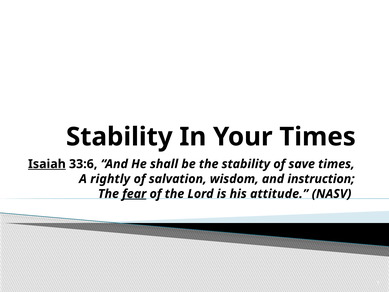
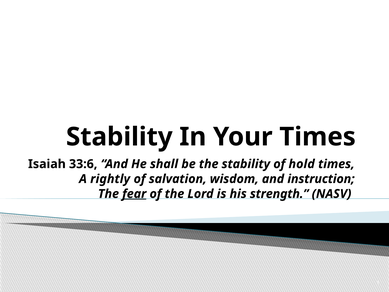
Isaiah underline: present -> none (47, 164)
save: save -> hold (302, 164)
attitude: attitude -> strength (279, 194)
